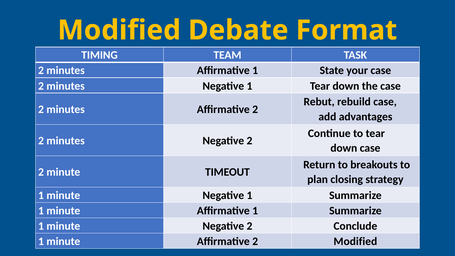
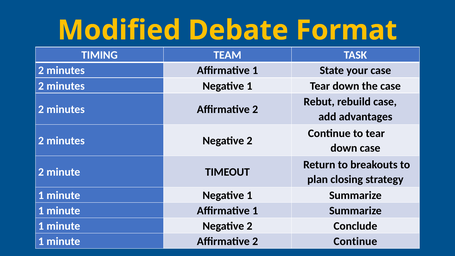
Affirmative 2 Modified: Modified -> Continue (355, 241)
